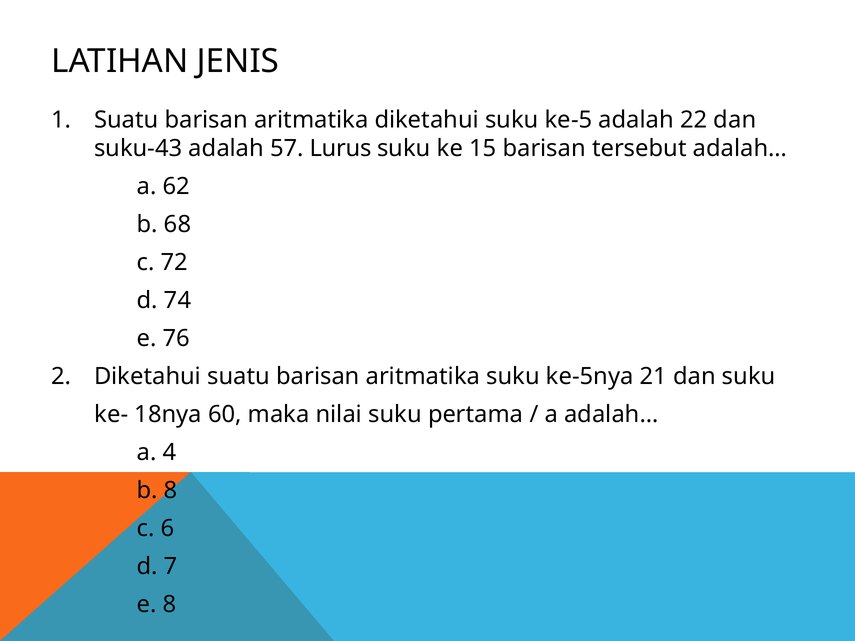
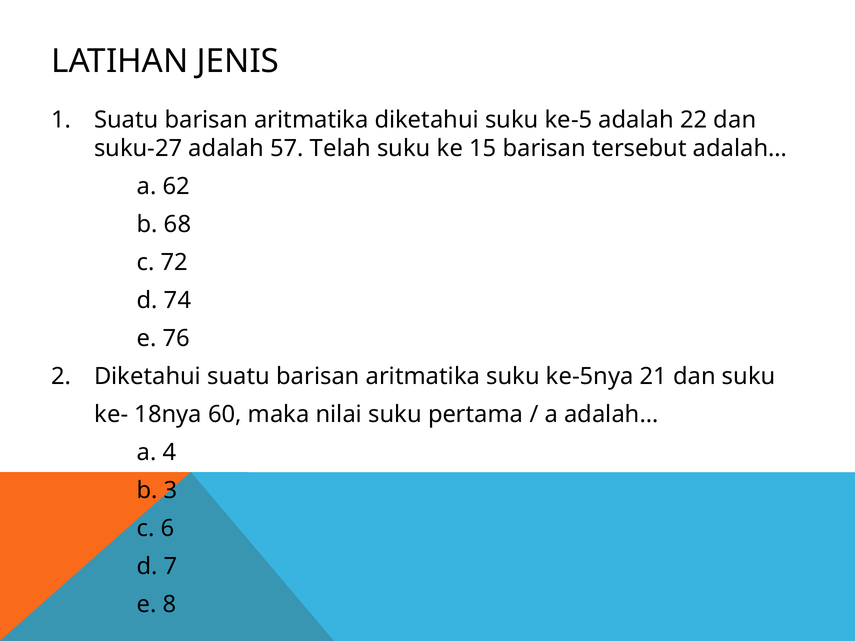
suku-43: suku-43 -> suku-27 (138, 148)
Lurus: Lurus -> Telah (340, 148)
b 8: 8 -> 3 (171, 490)
